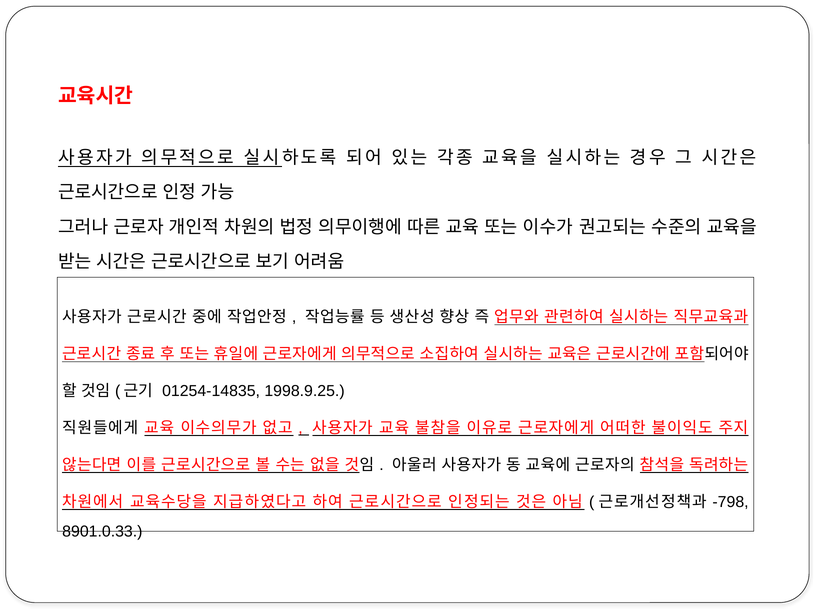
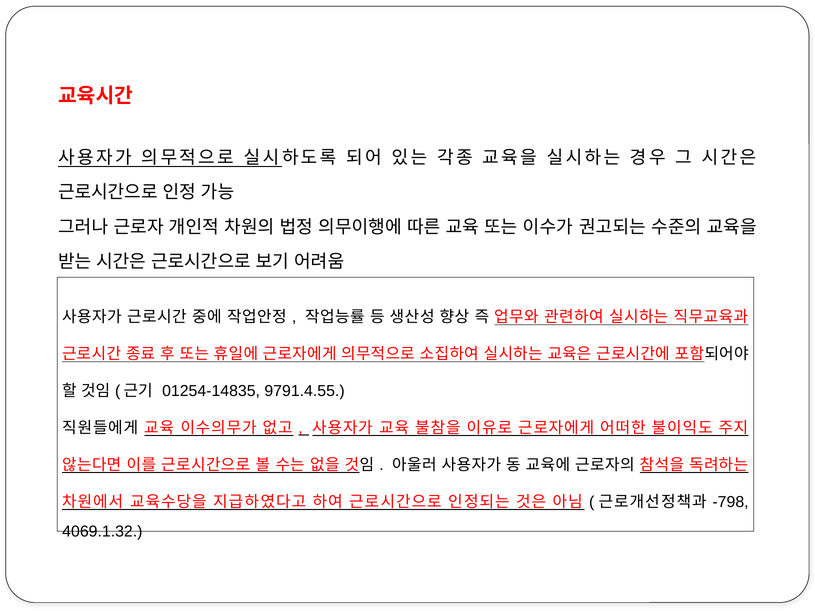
1998.9.25: 1998.9.25 -> 9791.4.55 (305, 391)
8901.0.33: 8901.0.33 -> 4069.1.32 (102, 532)
